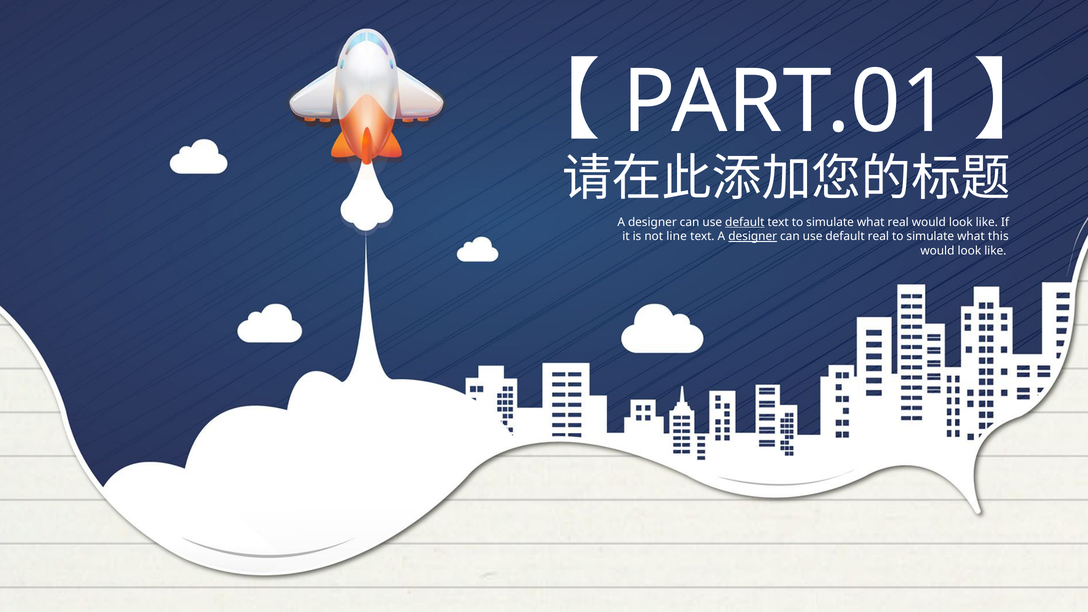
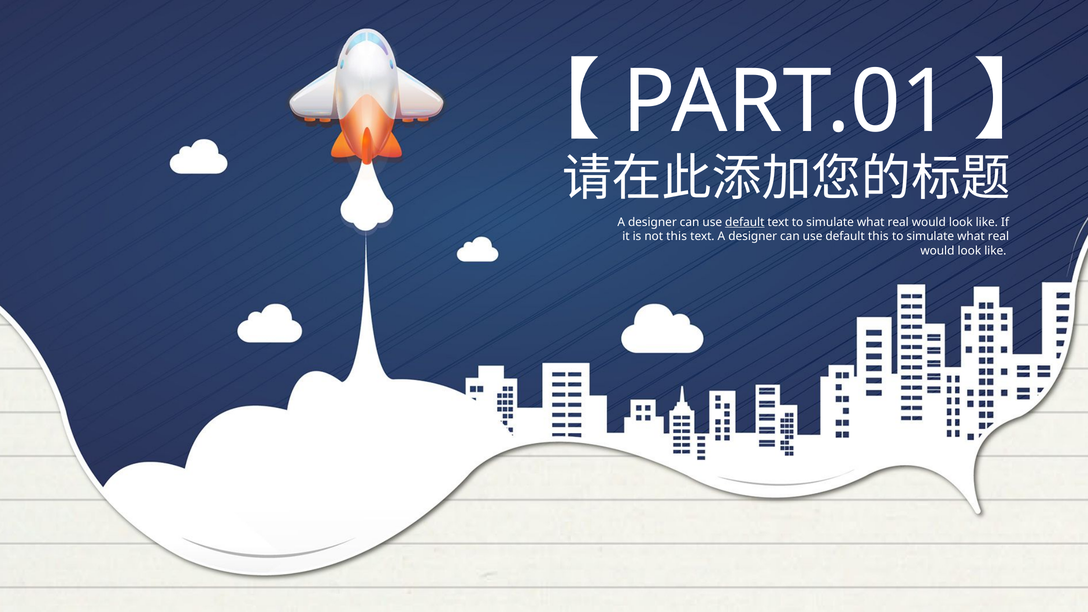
not line: line -> this (677, 236)
designer underline: present -> none (753, 236)
default real: real -> this (878, 236)
this: this -> real (998, 236)
